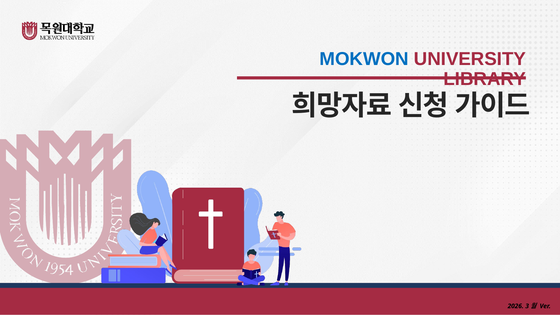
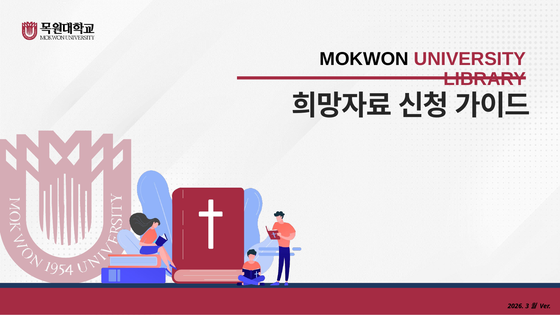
MOKWON colour: blue -> black (364, 59)
